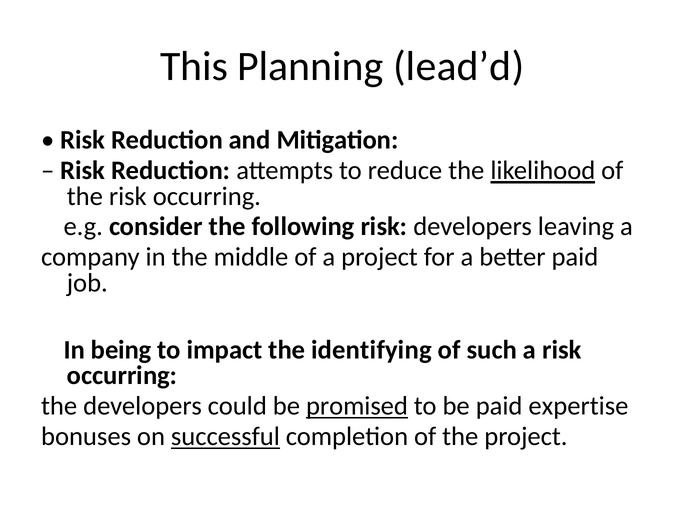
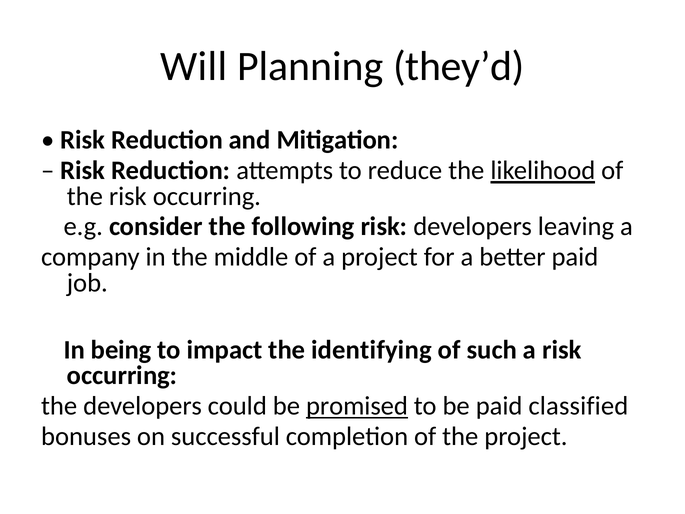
This: This -> Will (194, 66)
lead’d: lead’d -> they’d (459, 66)
expertise: expertise -> classified (578, 406)
successful underline: present -> none (225, 436)
